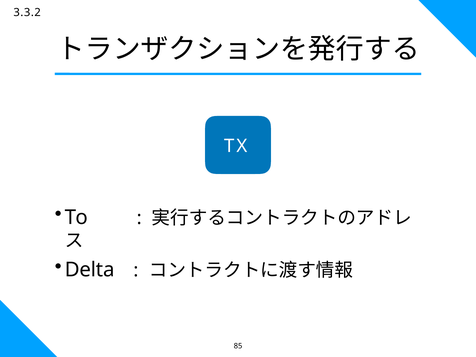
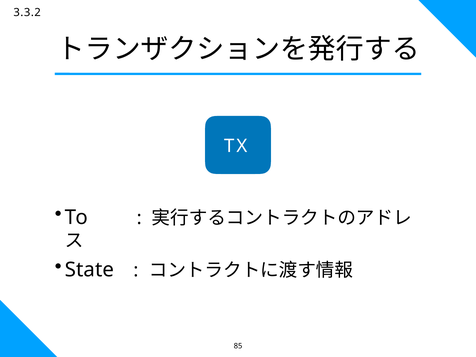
Delta: Delta -> State (89, 270)
